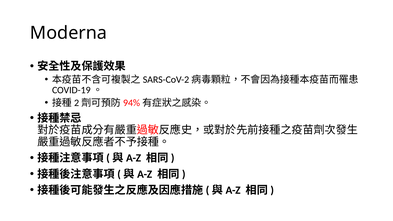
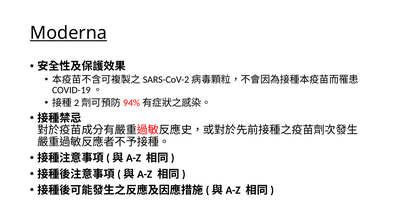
Moderna underline: none -> present (69, 33)
